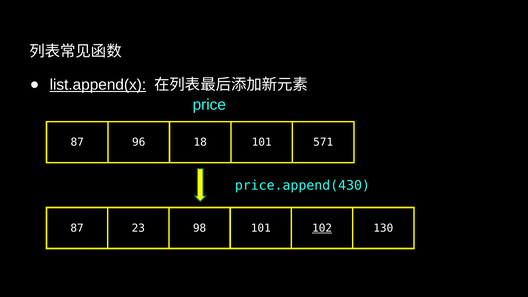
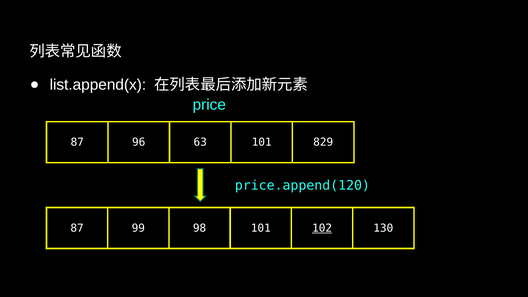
list.append(x underline: present -> none (98, 85)
18: 18 -> 63 (200, 142)
571: 571 -> 829 (323, 142)
price.append(430: price.append(430 -> price.append(120 (302, 185)
23: 23 -> 99 (138, 228)
